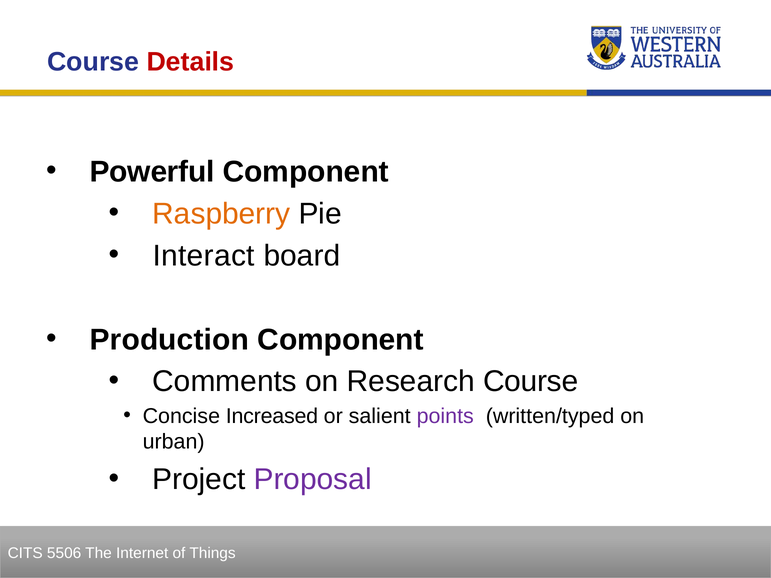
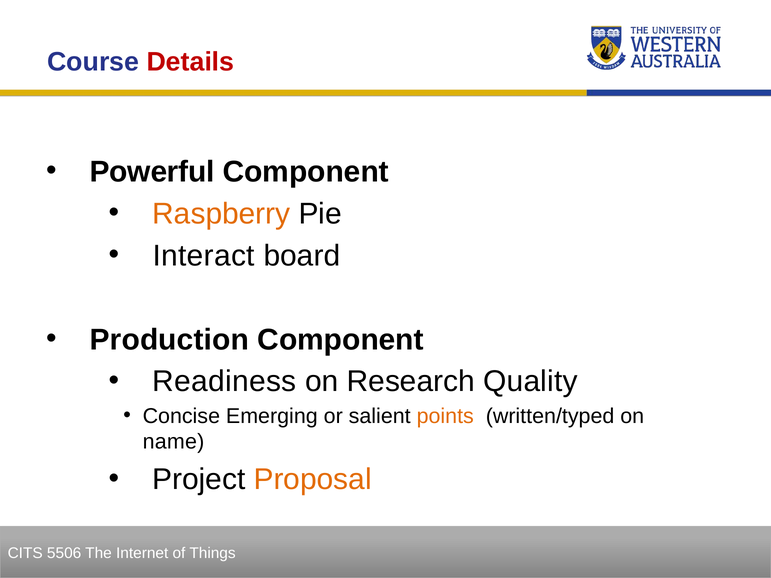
Comments: Comments -> Readiness (224, 382)
Research Course: Course -> Quality (530, 382)
Increased: Increased -> Emerging (272, 416)
points colour: purple -> orange (445, 416)
urban: urban -> name (173, 442)
Proposal colour: purple -> orange (313, 479)
